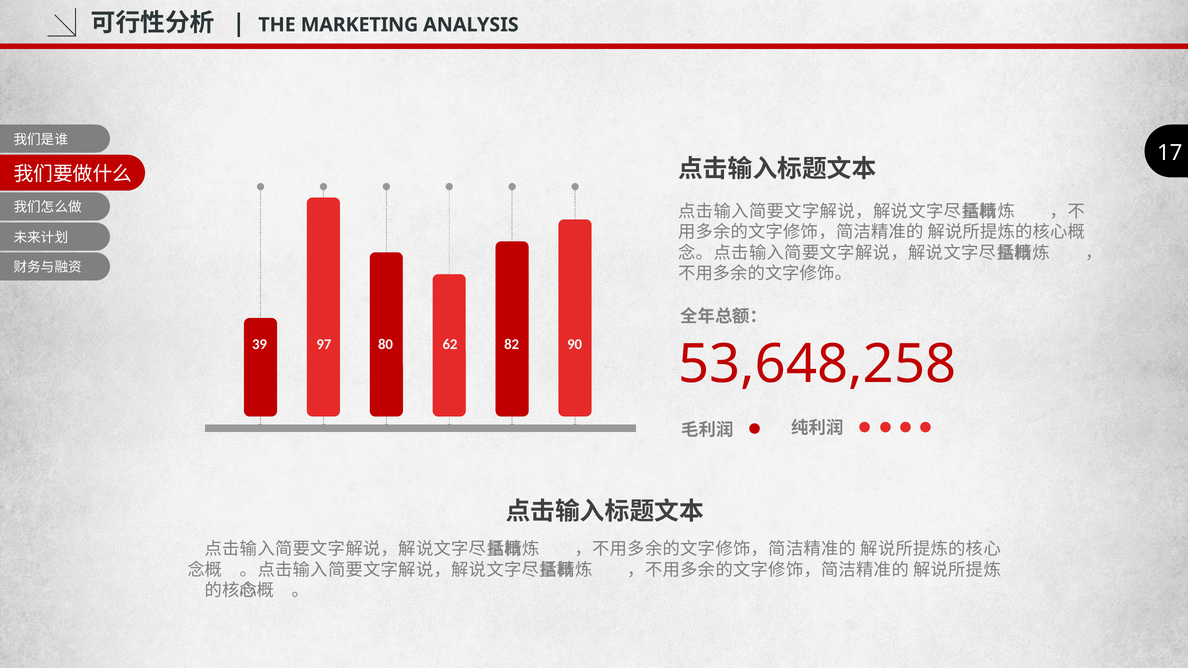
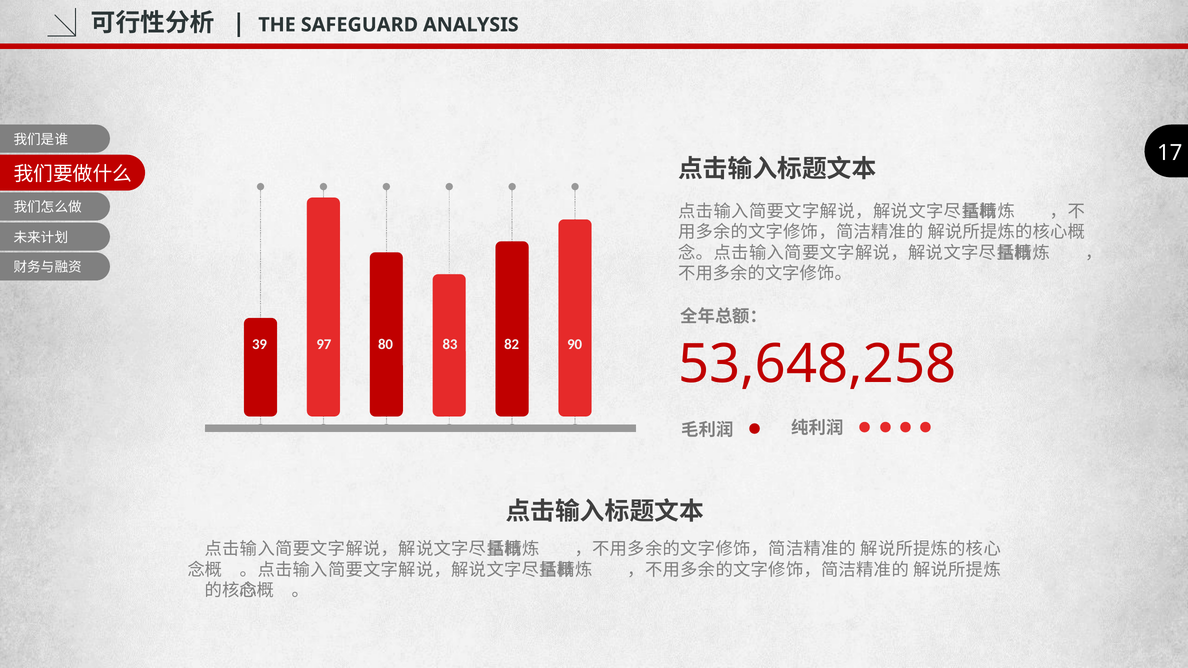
MARKETING: MARKETING -> SAFEGUARD (359, 25)
62: 62 -> 83 (450, 344)
